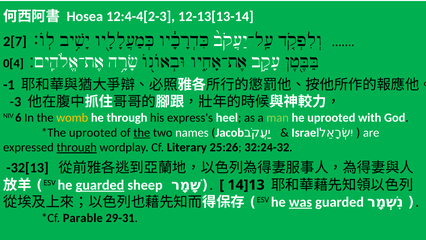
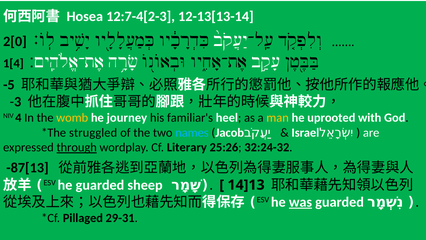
12:4-4[2-3: 12:4-4[2-3 -> 12:7-4[2-3 (141, 16)
2[7: 2[7 -> 2[0 (15, 41)
0[4: 0[4 -> 1[4 (13, 63)
-1: -1 -> -5 (9, 85)
6: 6 -> 4 (18, 117)
he through: through -> journey (127, 117)
express's: express's -> familiar's (190, 117)
man colour: light green -> yellow (278, 117)
uprooted: uprooted -> struggled (93, 132)
the underline: present -> none (142, 132)
names colour: white -> light blue (192, 132)
-32[13: -32[13 -> -87[13 (27, 168)
guarded underline: present -> none (100, 185)
Parable: Parable -> Pillaged (83, 218)
